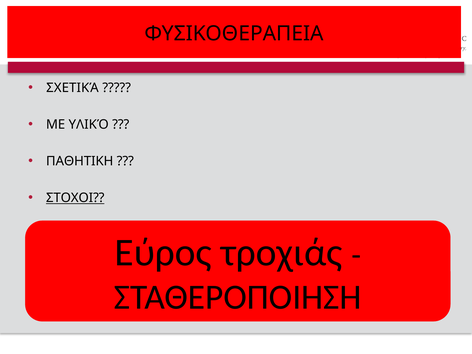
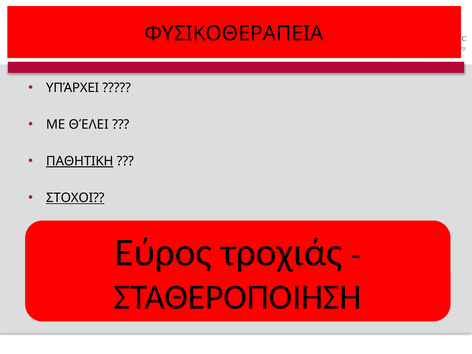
ΣΧΕΤΙΚΆ: ΣΧΕΤΙΚΆ -> ΥΠΆΡΧΕΙ (73, 88)
ΥΛΙΚΌ: ΥΛΙΚΌ -> ΘΈΛΕΙ (89, 125)
ΠΑΘΗΤΙΚΗ underline: none -> present (80, 161)
